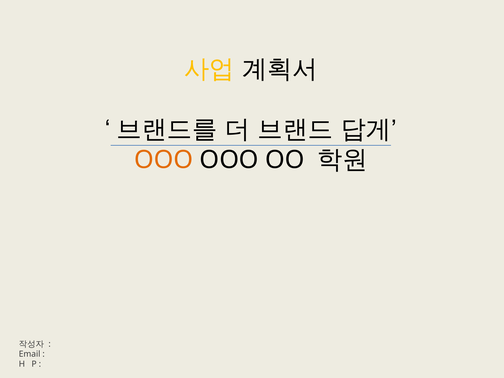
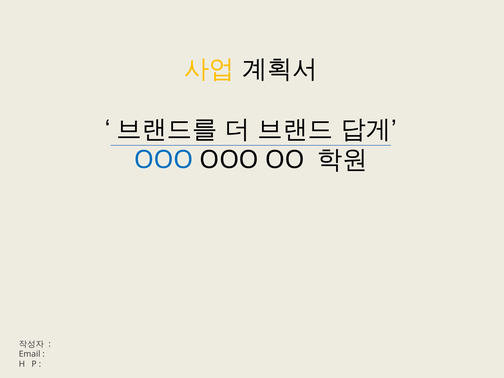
OOO colour: orange -> blue (164, 160)
